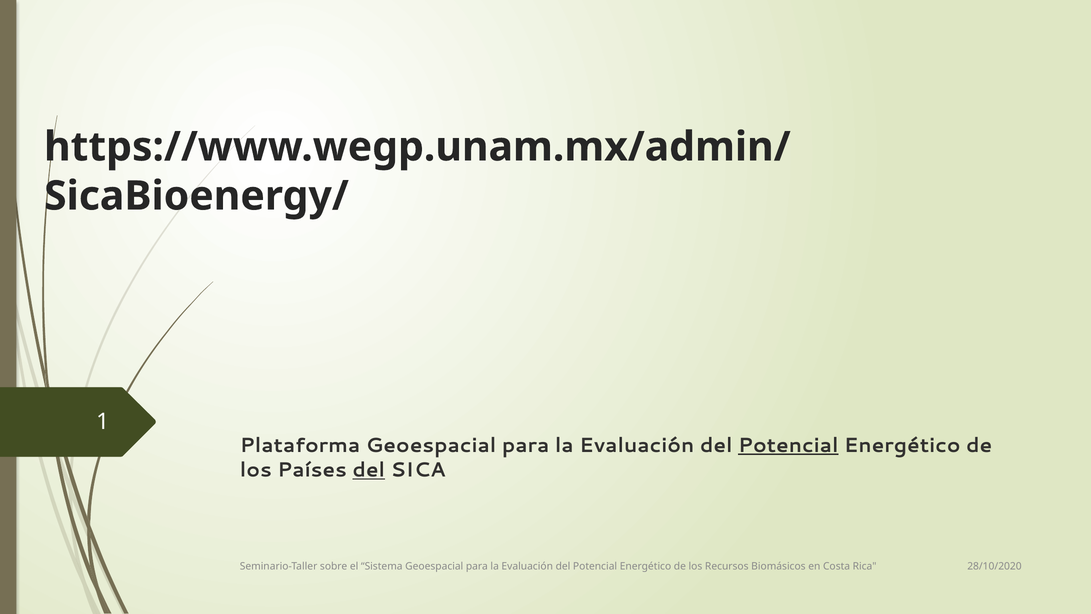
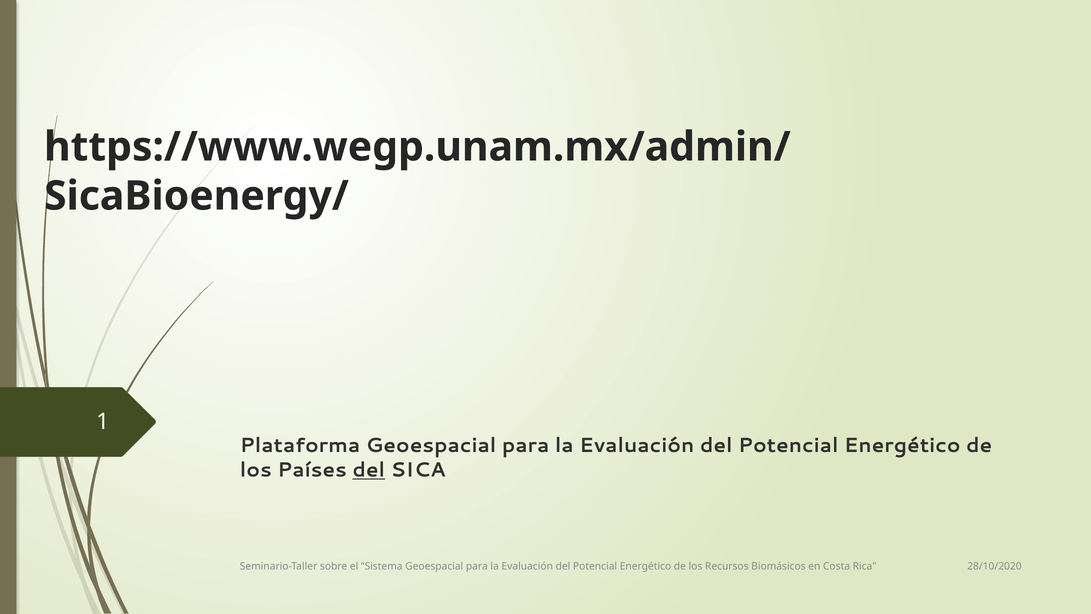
Potencial underline: present -> none (788, 445)
